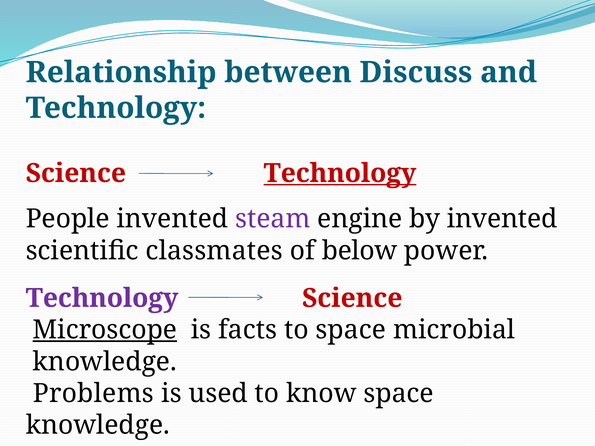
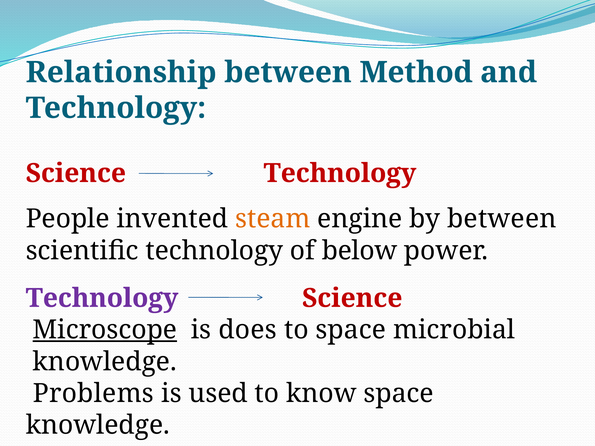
Discuss: Discuss -> Method (416, 72)
Technology underline: present -> none (340, 173)
steam colour: purple -> orange (273, 219)
by invented: invented -> between (502, 219)
scientific classmates: classmates -> technology (214, 251)
facts: facts -> does (248, 330)
